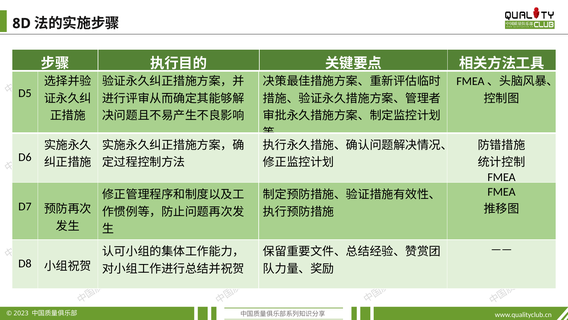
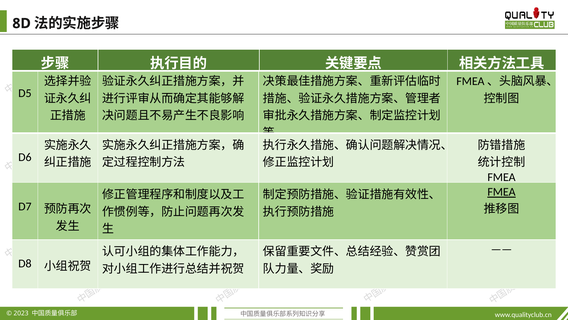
FMEA underline: none -> present (502, 192)
